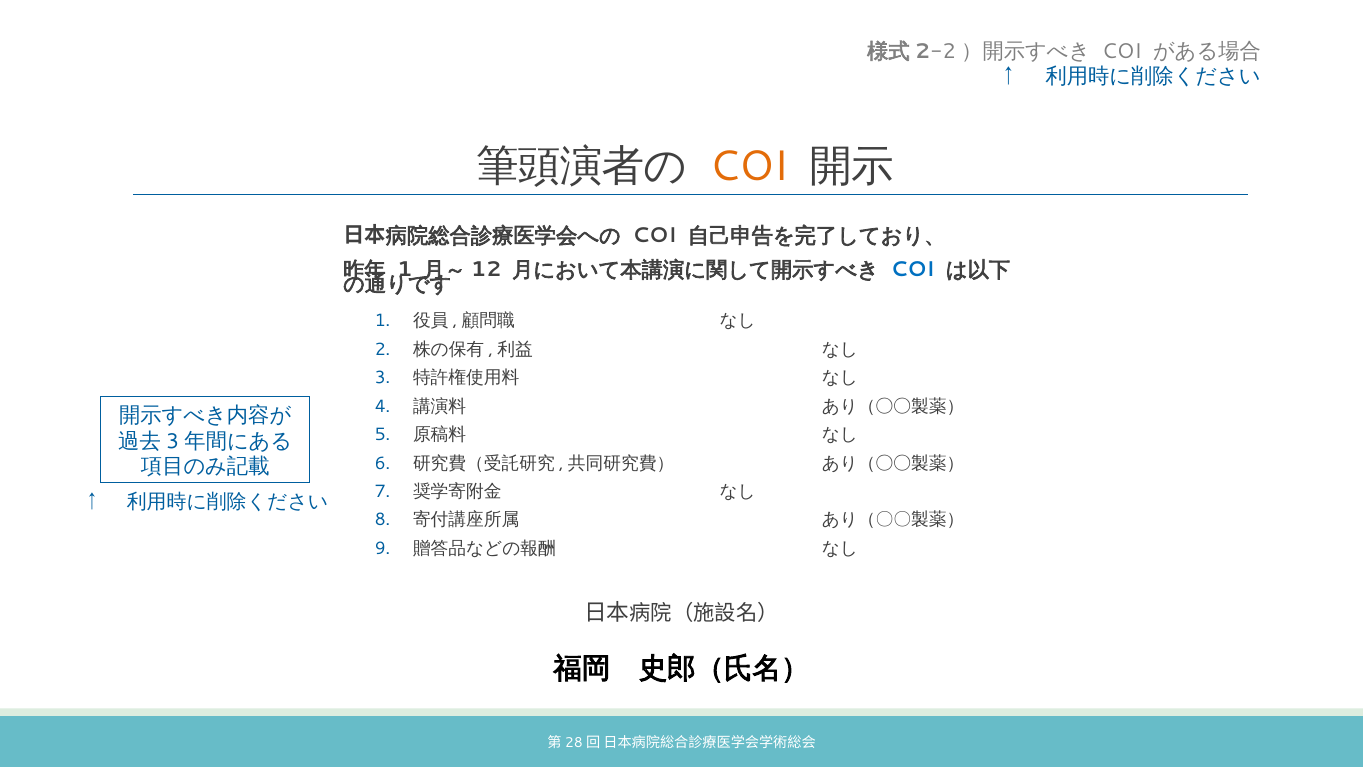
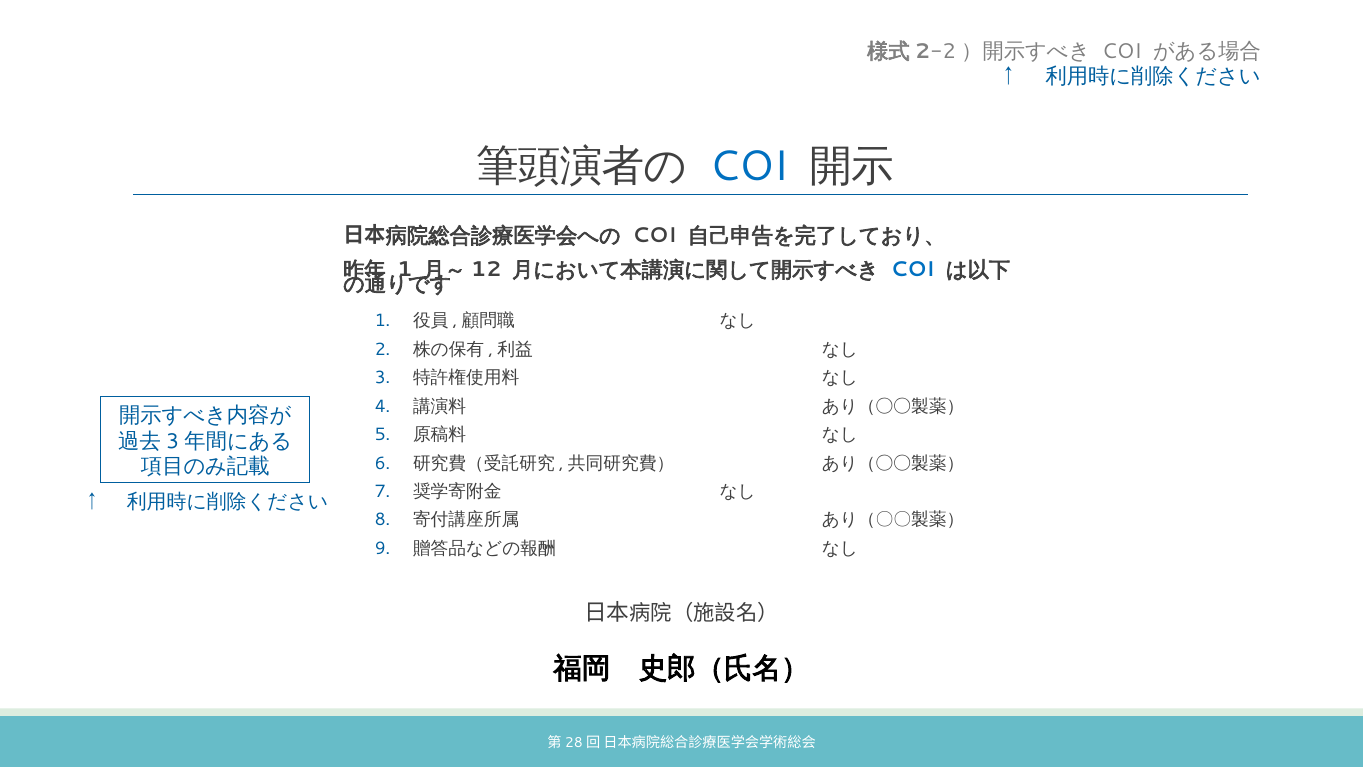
COI colour: orange -> blue (749, 166)
